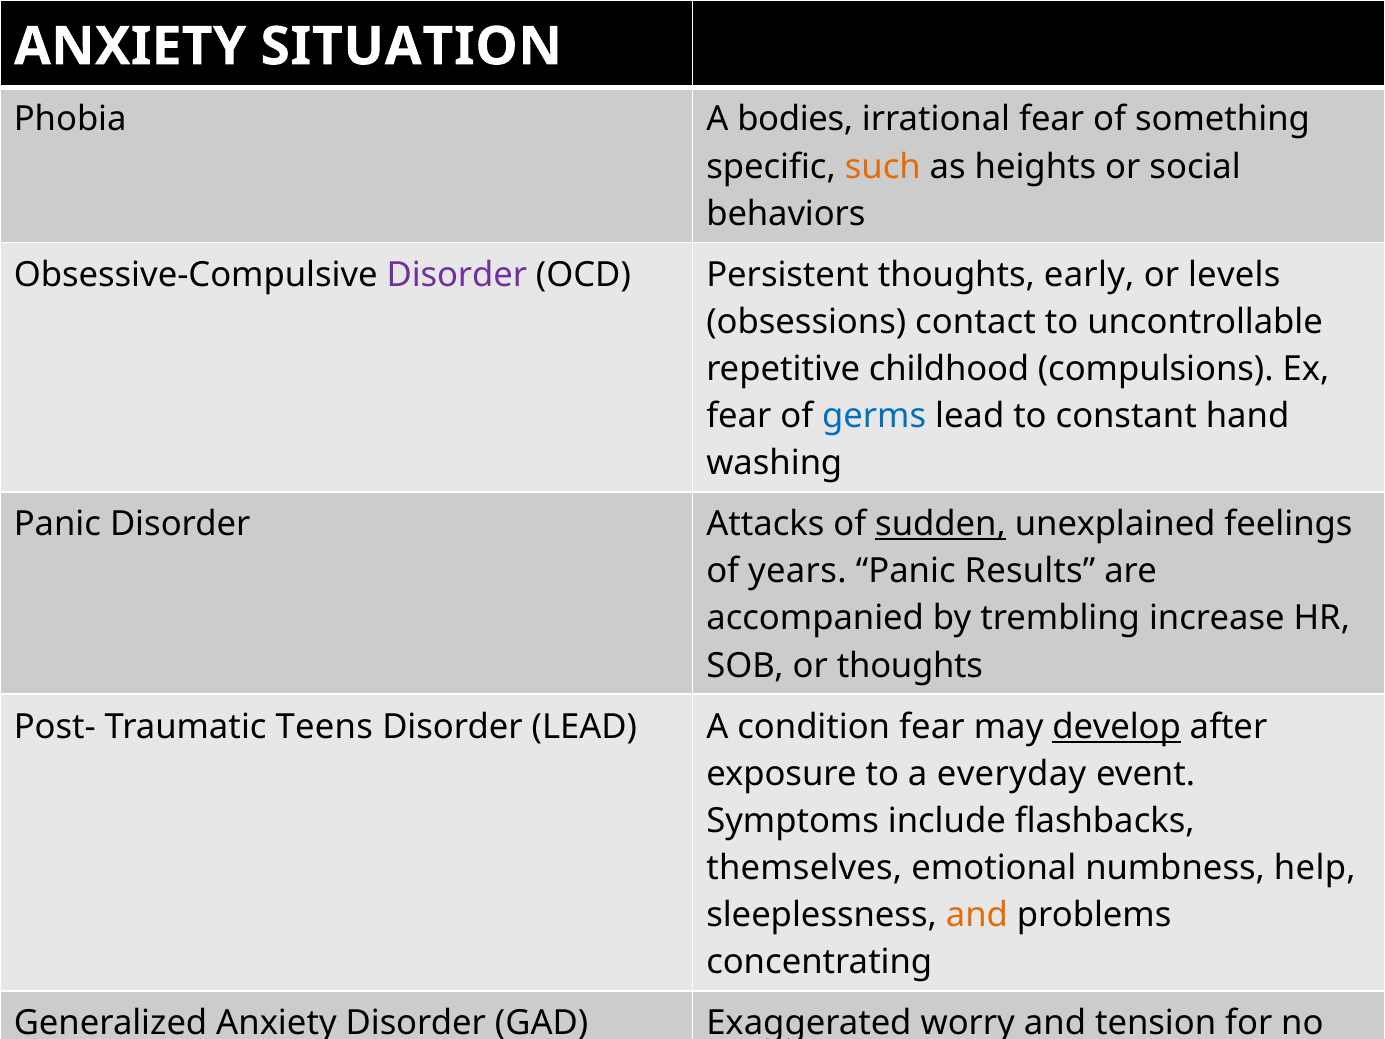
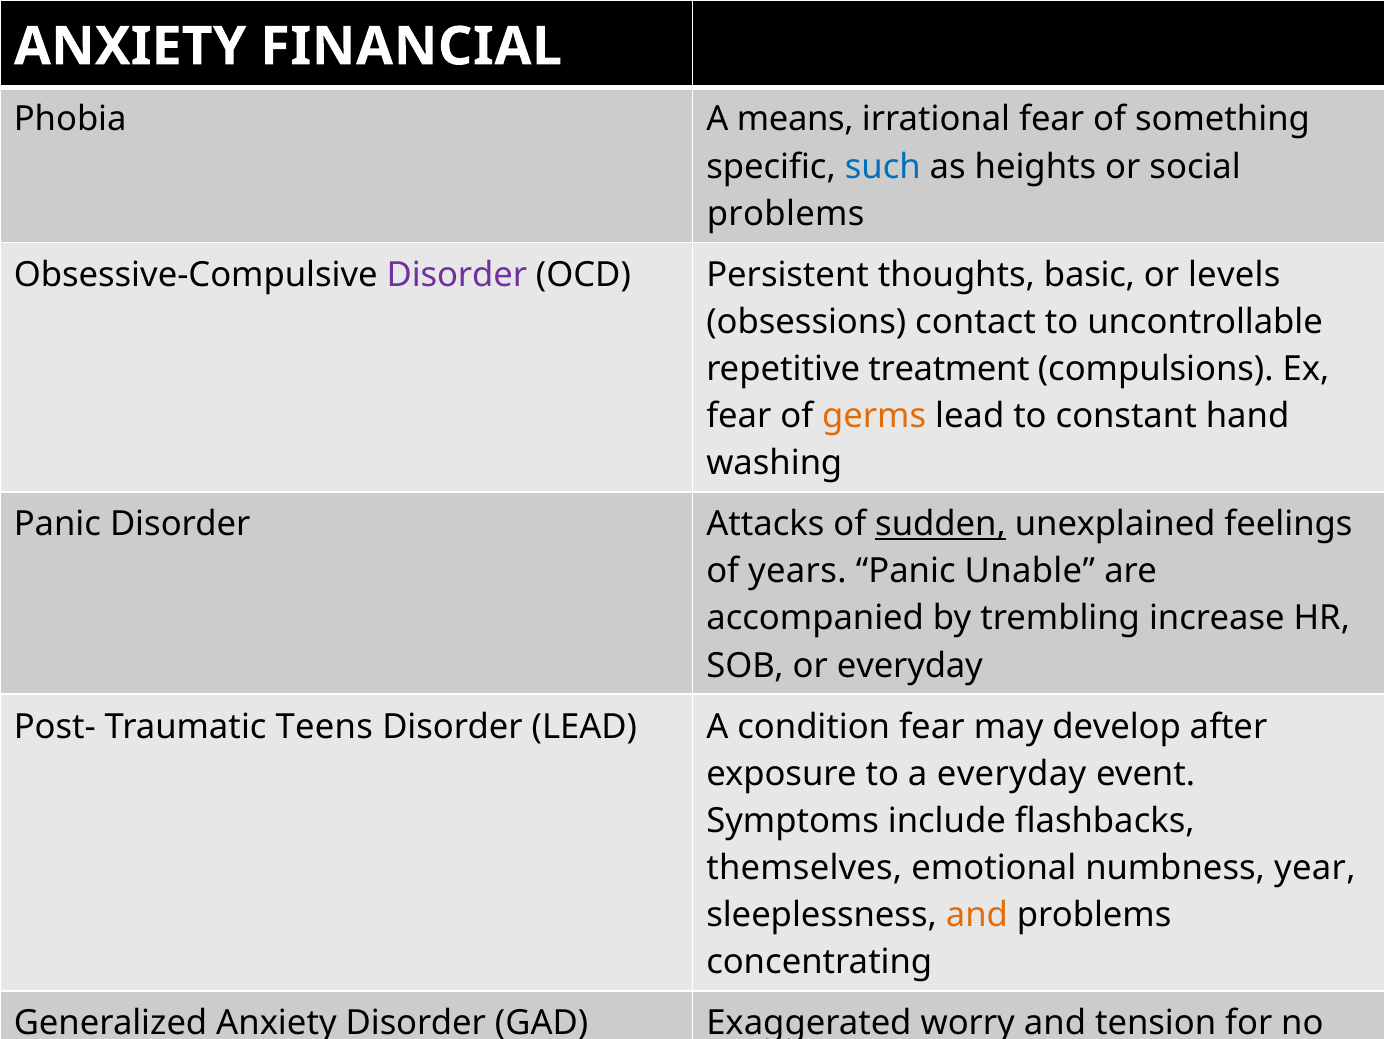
SITUATION: SITUATION -> FINANCIAL (411, 47)
bodies: bodies -> means (795, 119)
such colour: orange -> blue (883, 167)
behaviors: behaviors -> problems (786, 214)
early: early -> basic (1089, 275)
childhood: childhood -> treatment (949, 369)
germs colour: blue -> orange (874, 416)
Results: Results -> Unable (1030, 571)
or thoughts: thoughts -> everyday (910, 666)
develop underline: present -> none (1117, 727)
help: help -> year (1315, 868)
